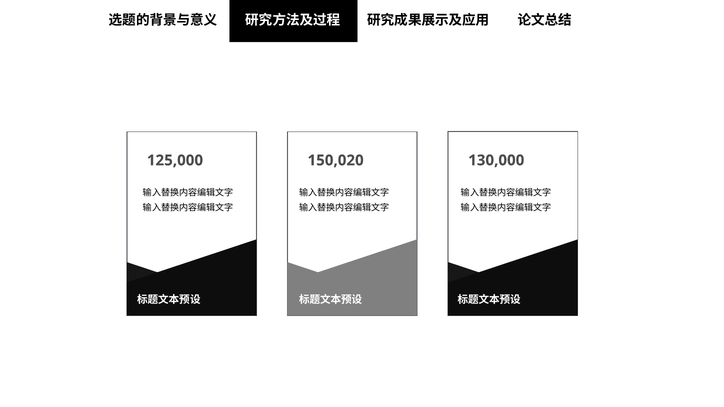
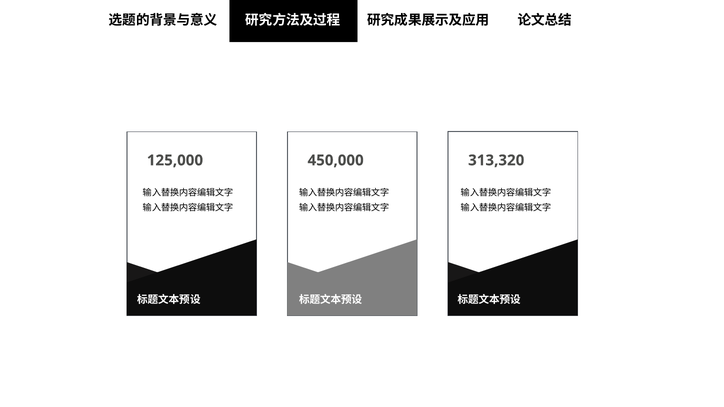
130,000: 130,000 -> 313,320 (496, 160)
150,020: 150,020 -> 450,000 (336, 160)
